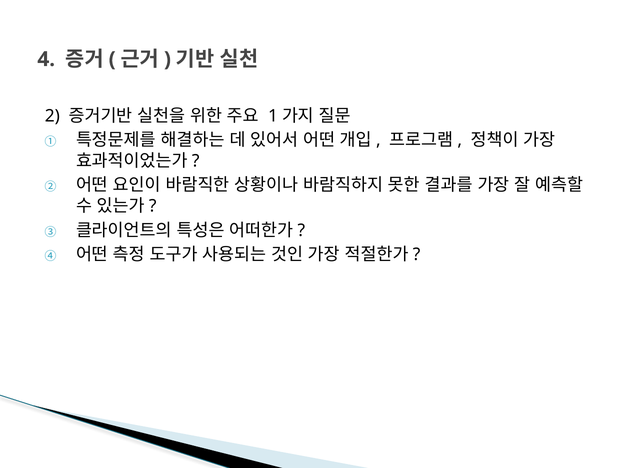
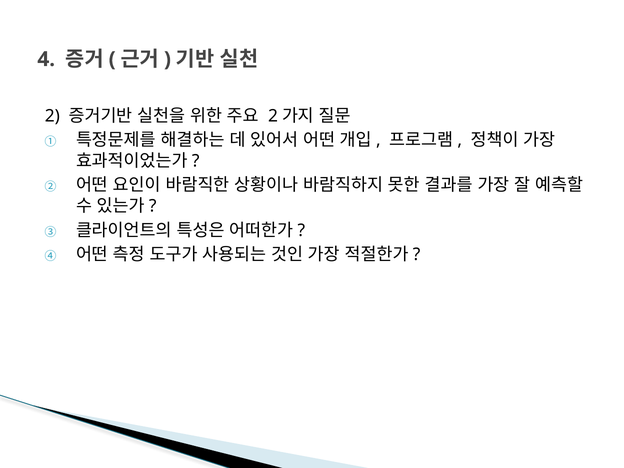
1: 1 -> 2 (273, 116)
